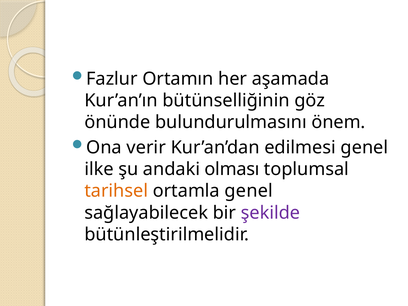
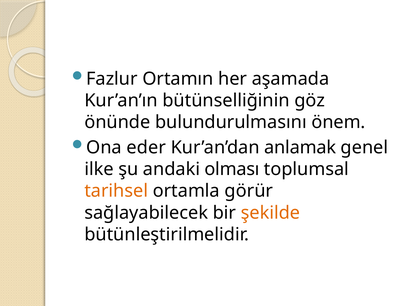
verir: verir -> eder (146, 147)
edilmesi: edilmesi -> anlamak (300, 147)
ortamla genel: genel -> görür (249, 191)
şekilde colour: purple -> orange (270, 213)
